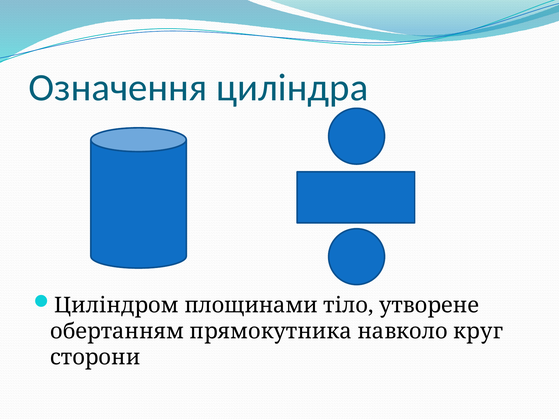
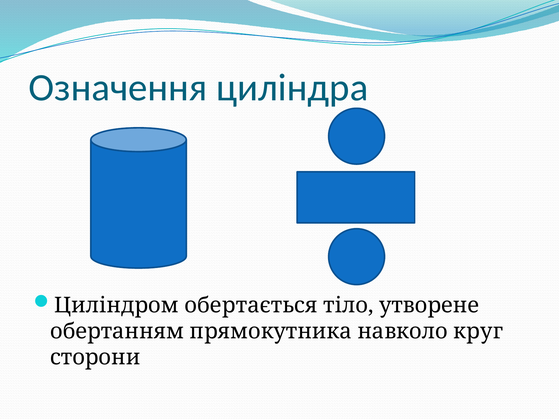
площинами: площинами -> обертається (251, 305)
